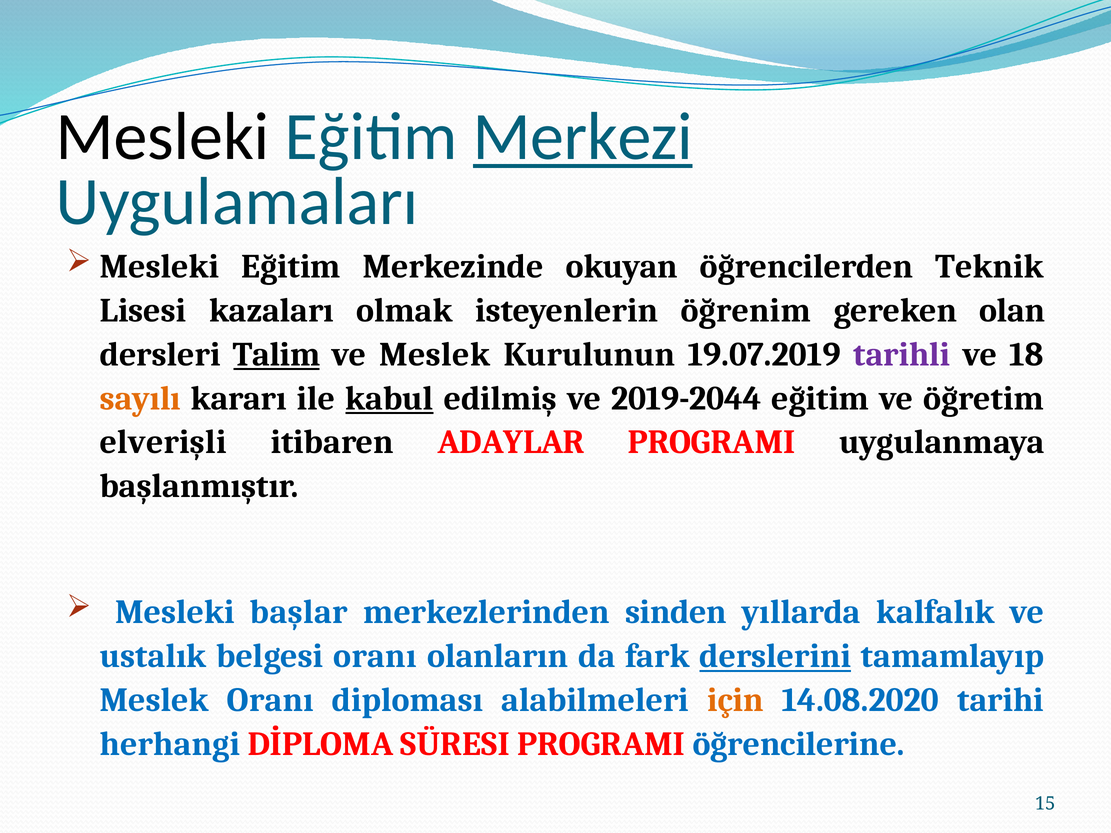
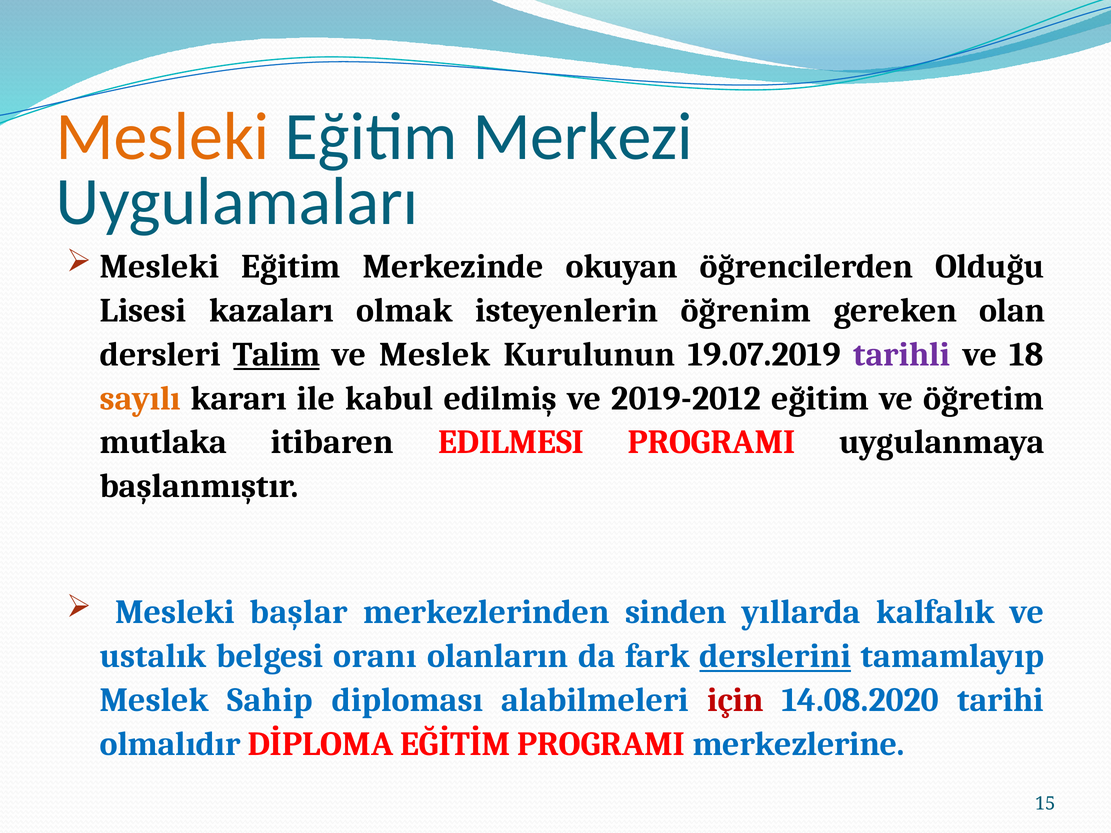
Mesleki colour: black -> orange (163, 137)
Merkezi underline: present -> none (583, 137)
Teknik: Teknik -> Olduğu (990, 267)
kabul underline: present -> none (389, 398)
2019-2044: 2019-2044 -> 2019-2012 (686, 398)
elverişli: elverişli -> mutlaka (163, 442)
ADAYLAR: ADAYLAR -> EDILMESI (511, 442)
Meslek Oranı: Oranı -> Sahip (270, 700)
için colour: orange -> red (735, 700)
herhangi: herhangi -> olmalıdır (170, 744)
SÜRESI: SÜRESI -> EĞİTİM (455, 744)
öğrencilerine: öğrencilerine -> merkezlerine (799, 744)
